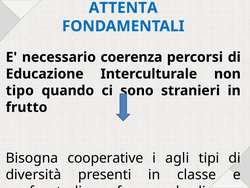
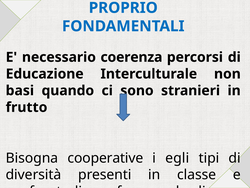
ATTENTA: ATTENTA -> PROPRIO (123, 8)
tipo: tipo -> basi (20, 90)
agli: agli -> egli (177, 158)
